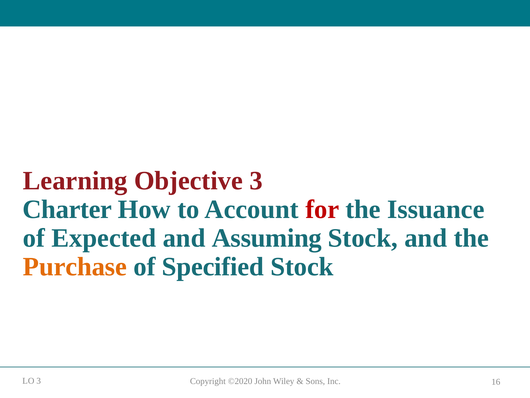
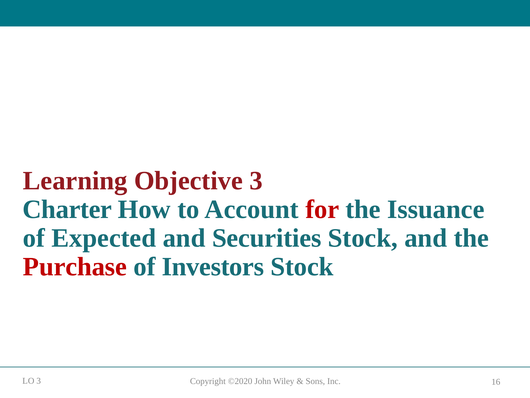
Assuming: Assuming -> Securities (267, 238)
Purchase colour: orange -> red (75, 267)
Specified: Specified -> Investors (213, 267)
